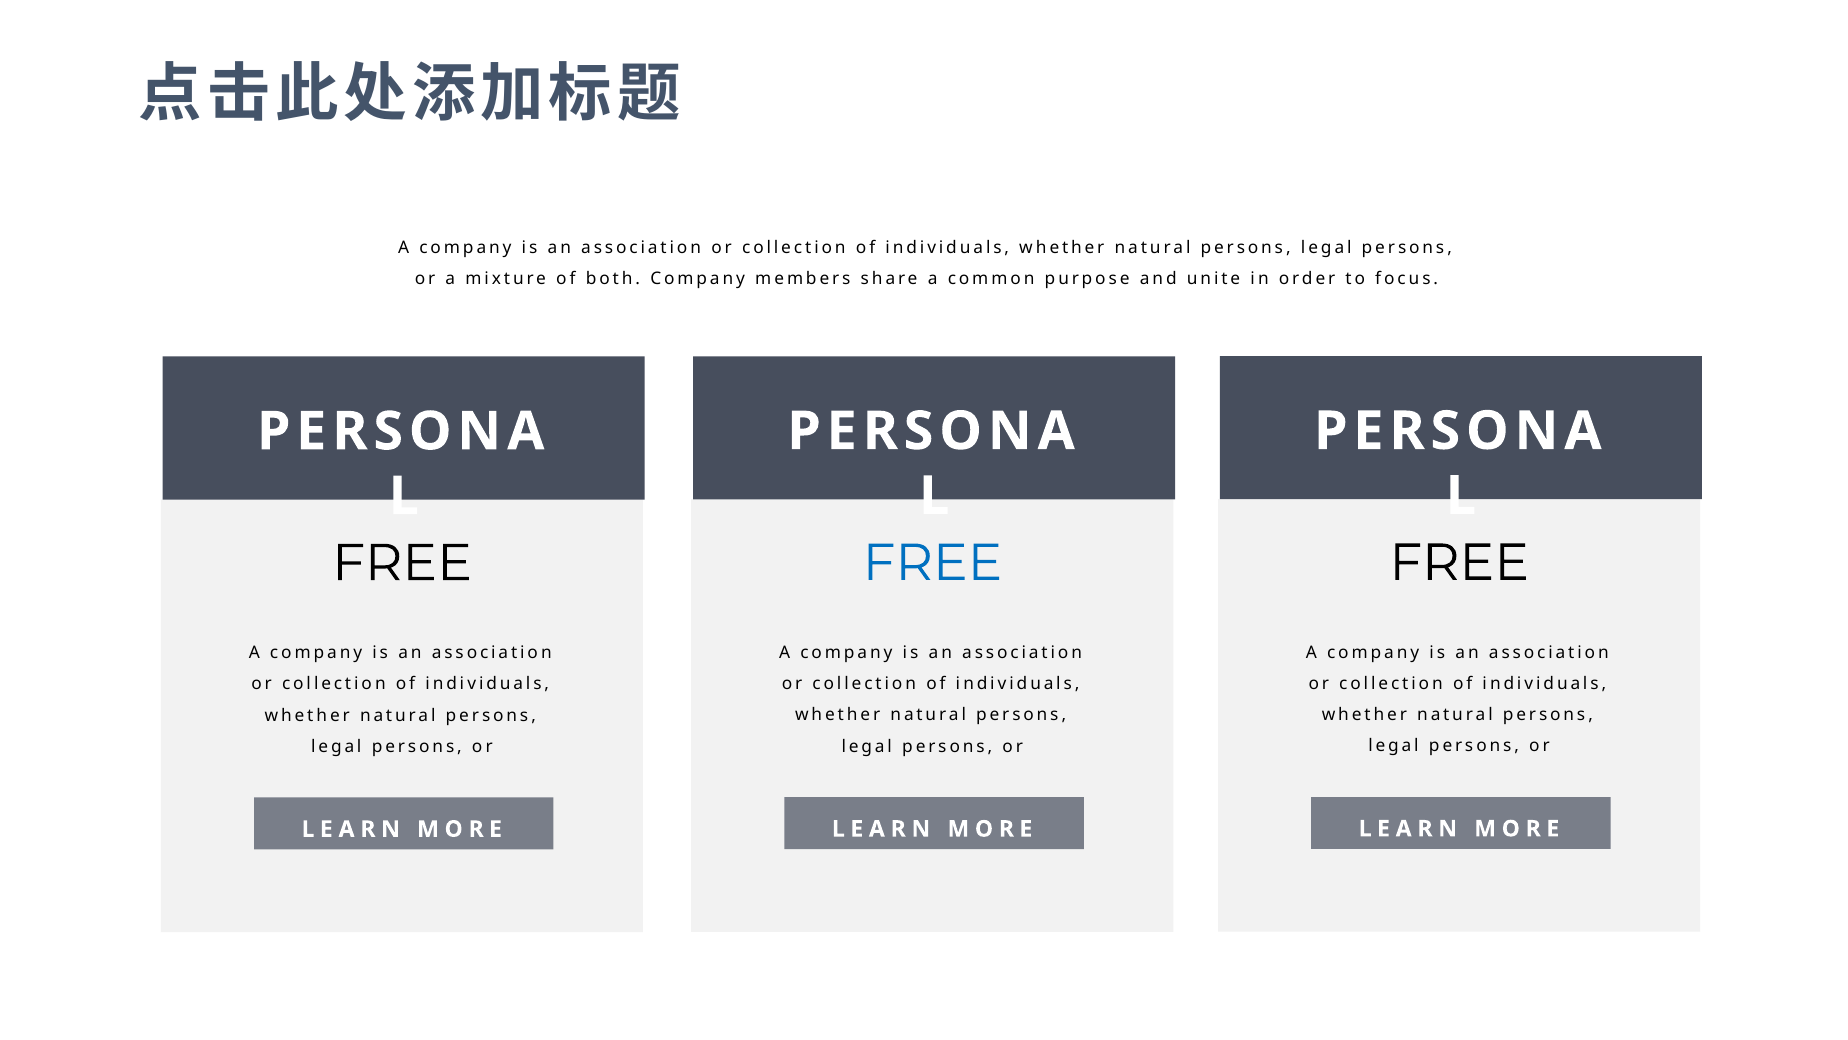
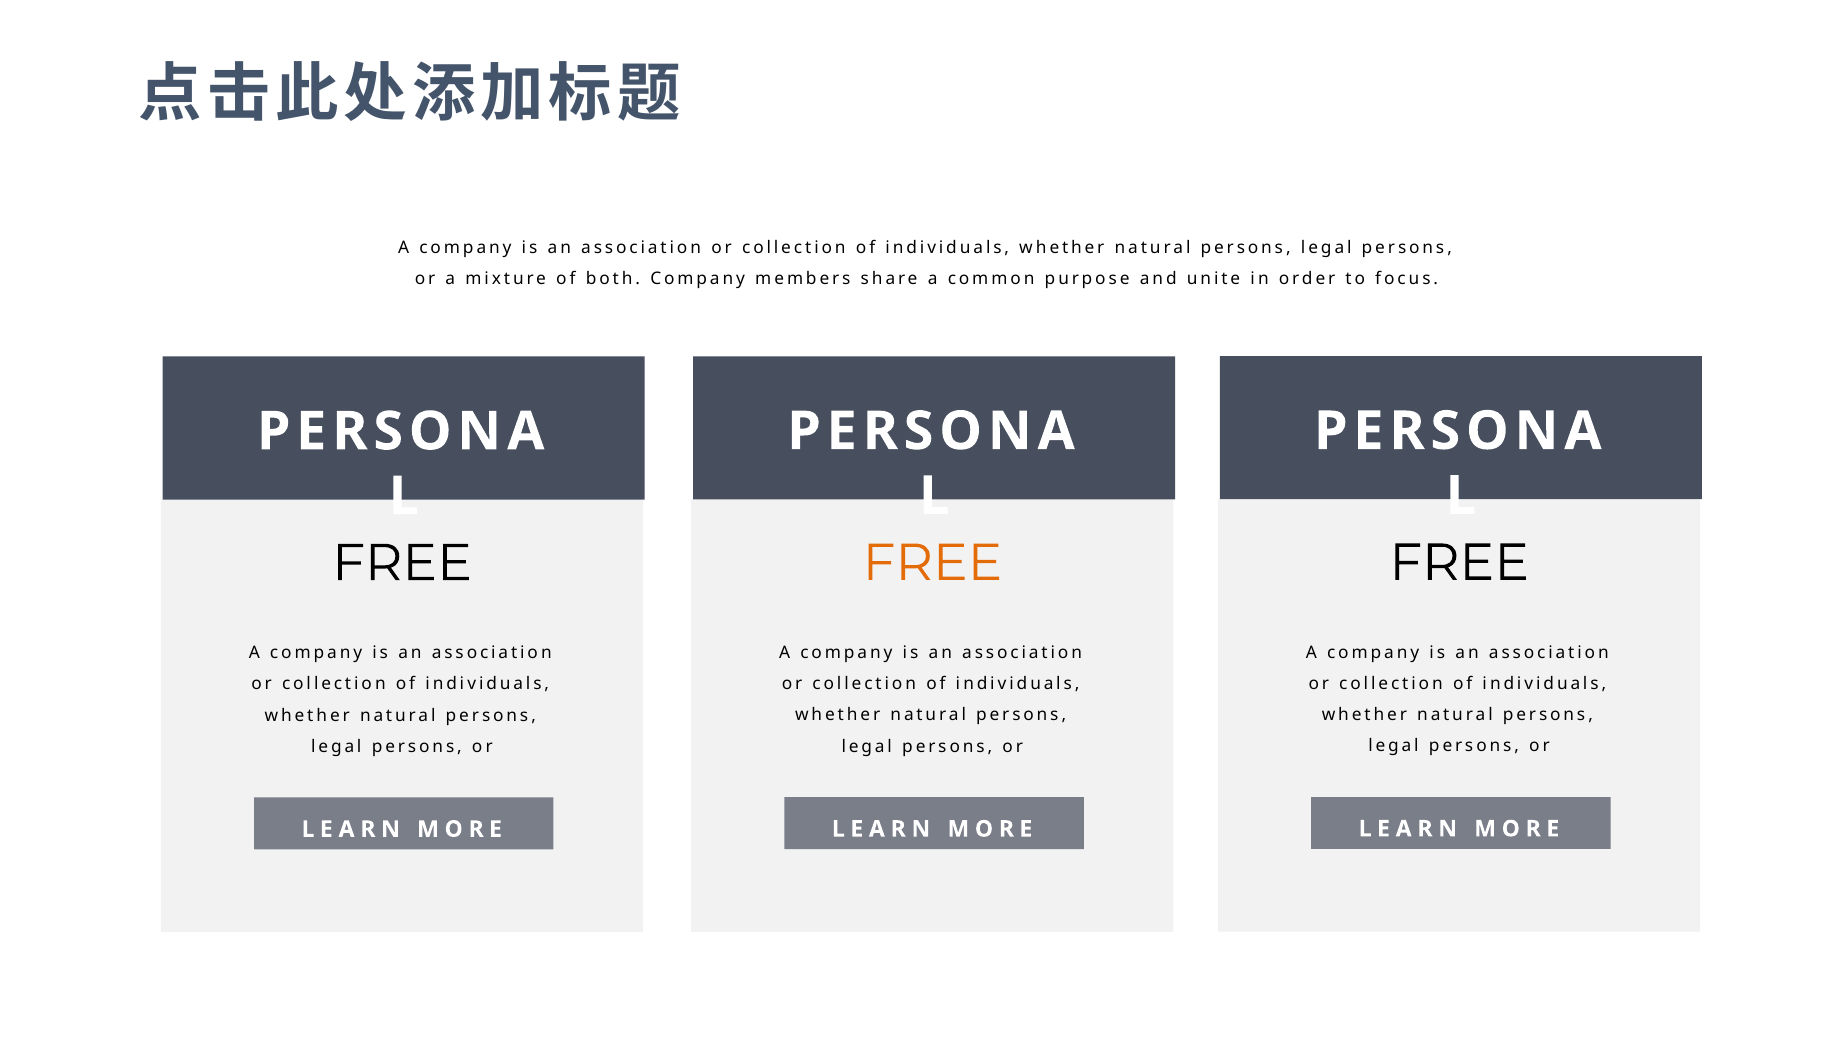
FREE colour: blue -> orange (932, 563)
